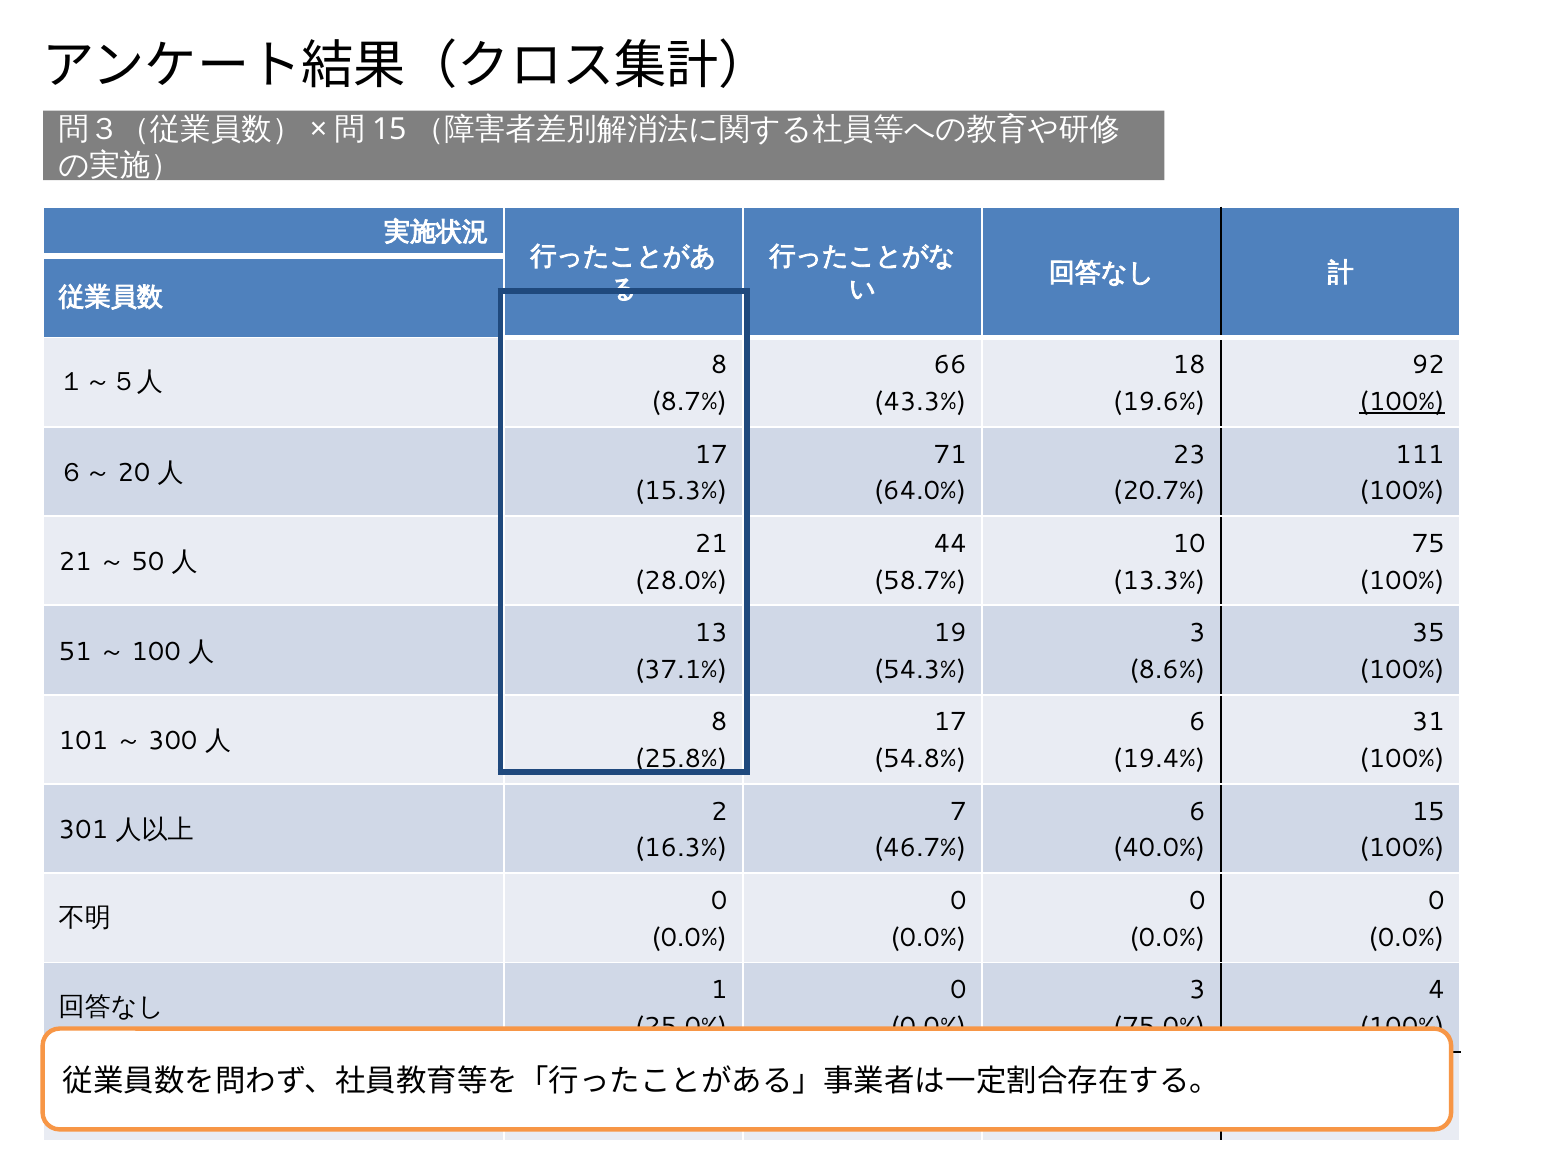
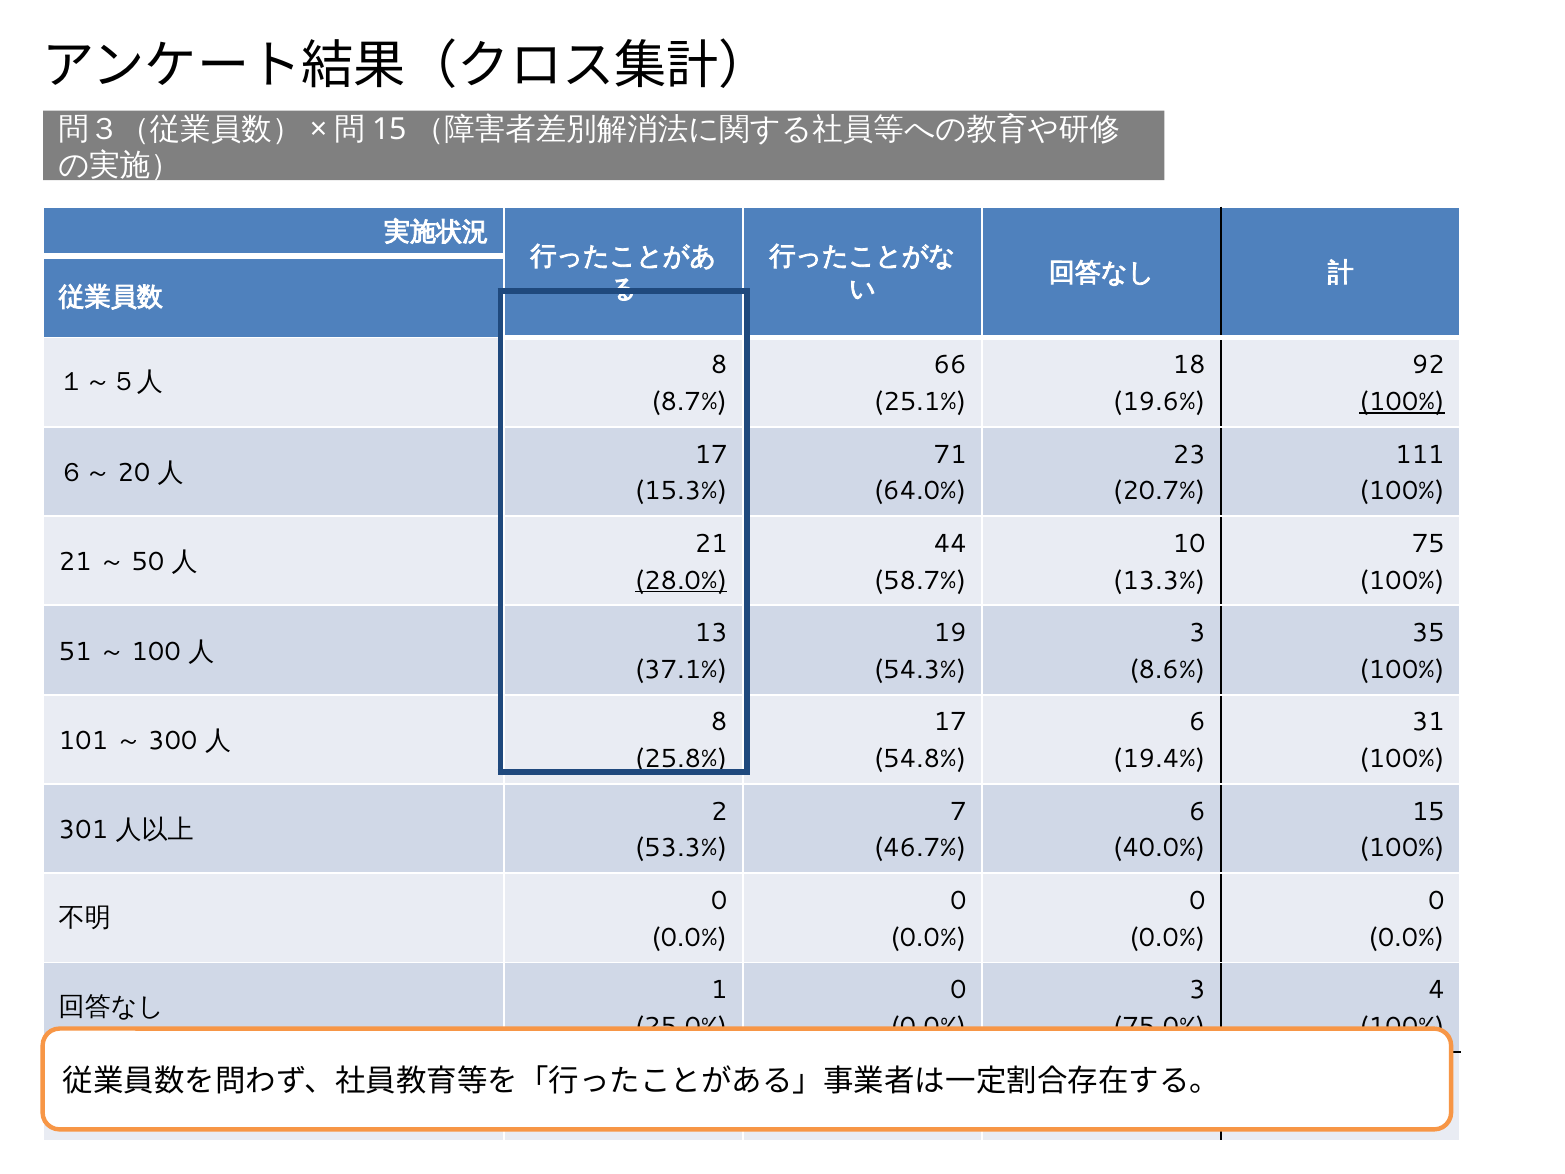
43.3%: 43.3% -> 25.1% (920, 402)
28.0% underline: none -> present (681, 580)
16.3%: 16.3% -> 53.3% (681, 848)
